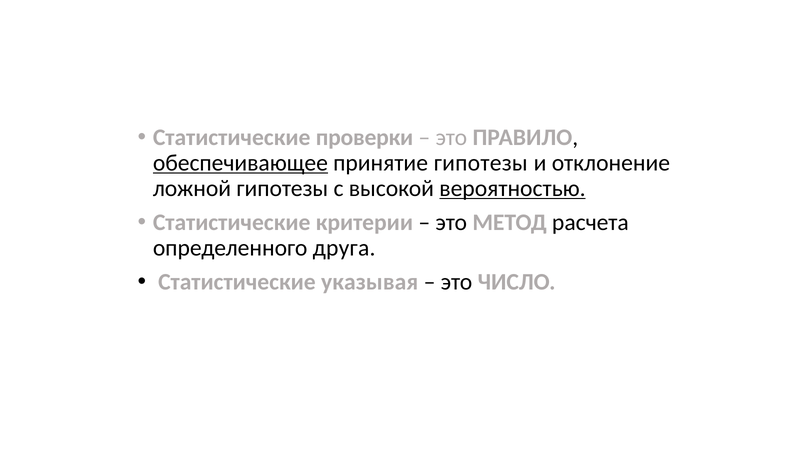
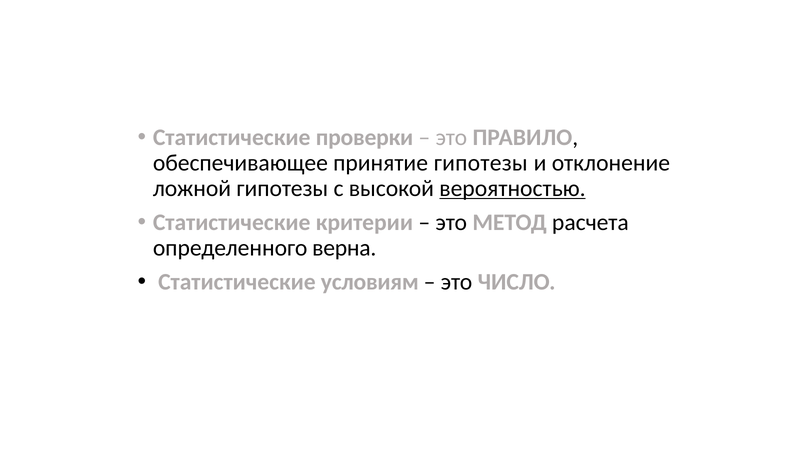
обеспечивающее underline: present -> none (240, 163)
друга: друга -> верна (344, 248)
указывая: указывая -> условиям (370, 282)
